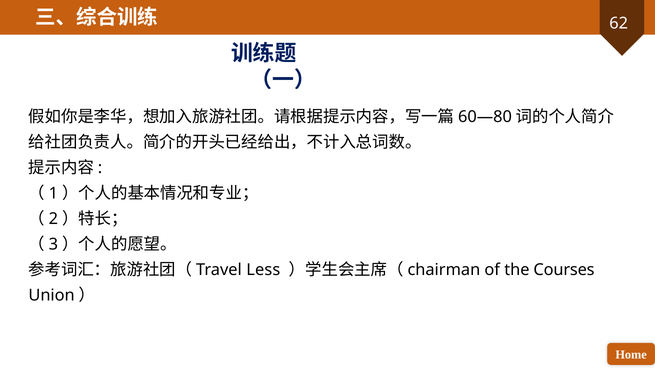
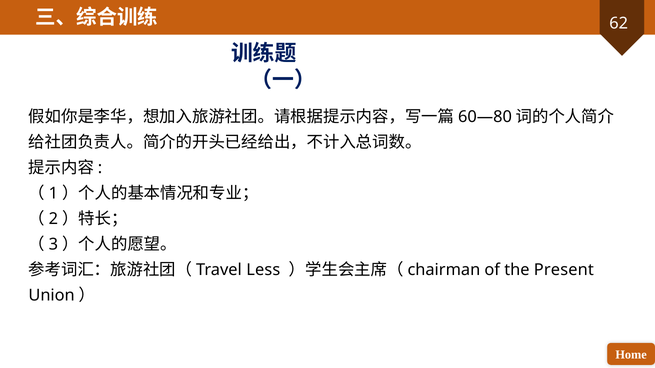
Courses: Courses -> Present (564, 270)
